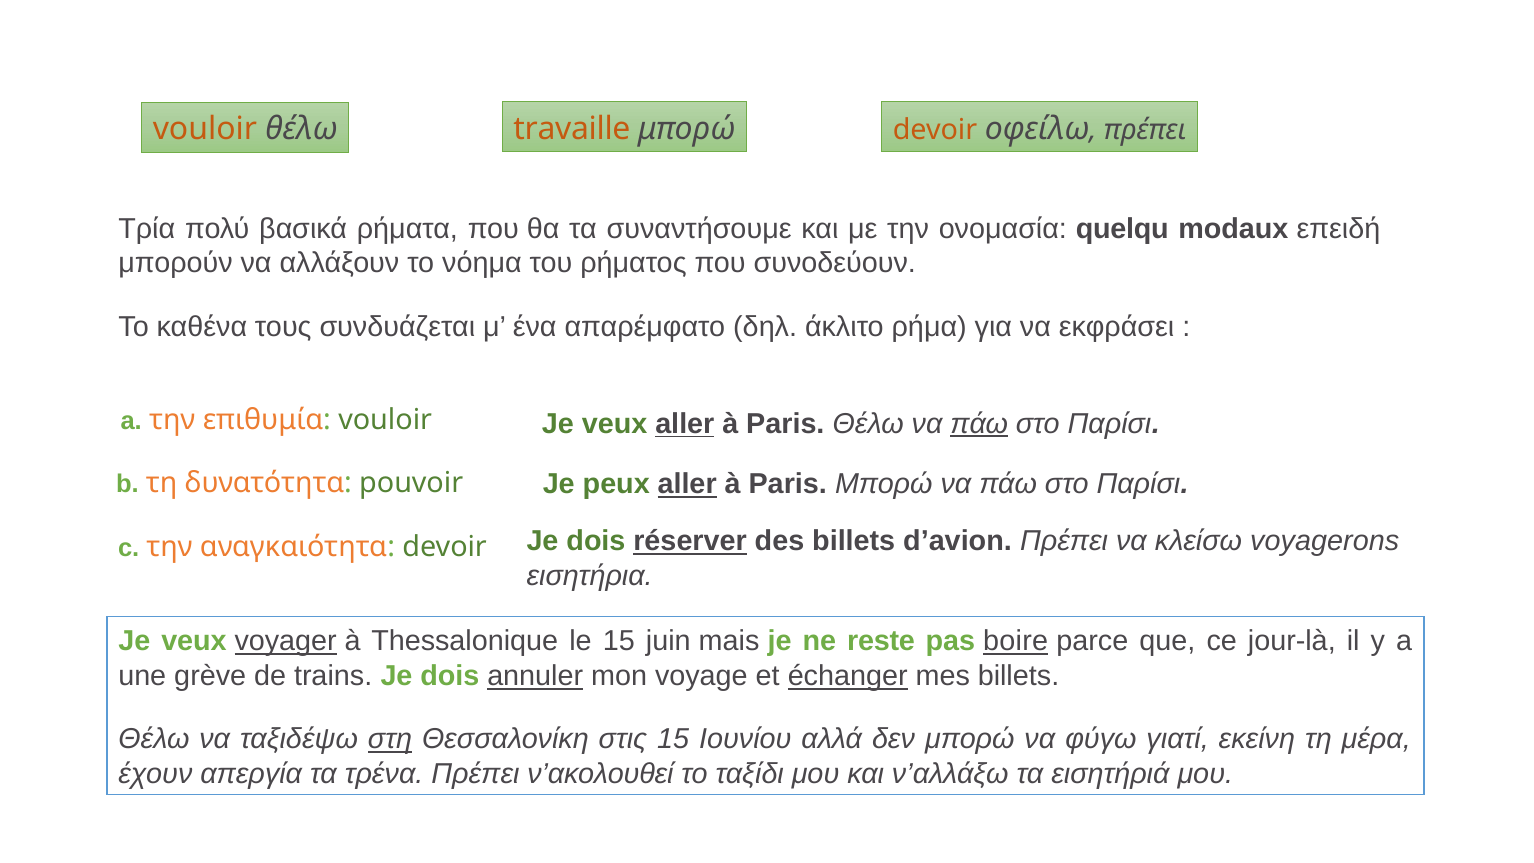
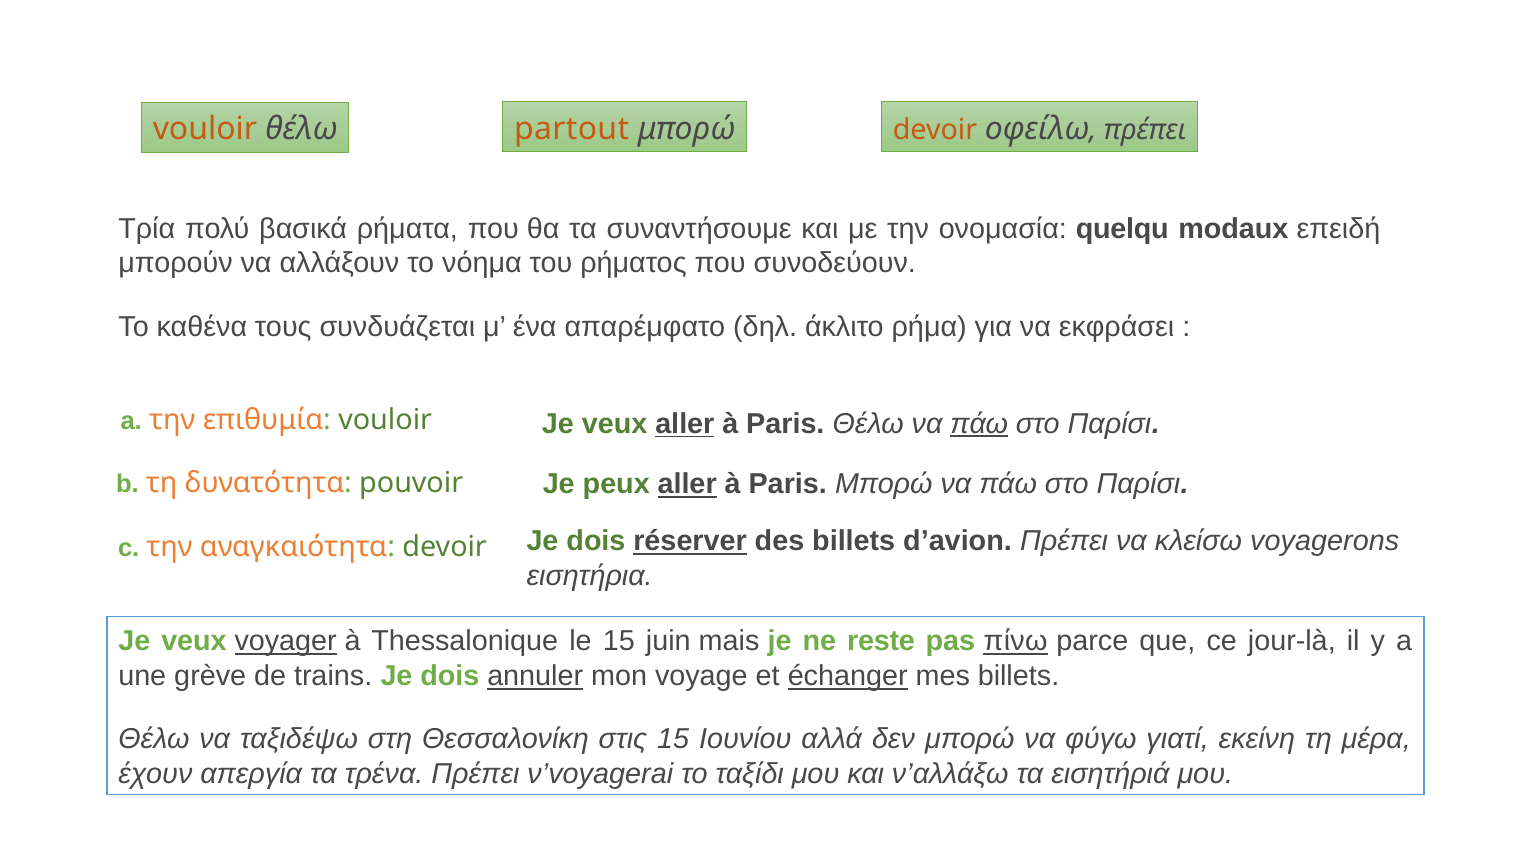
travaille: travaille -> partout (572, 129)
boire: boire -> πίνω (1016, 641)
στη underline: present -> none (390, 739)
ν’ακολουθεί: ν’ακολουθεί -> ν’voyagerai (600, 774)
